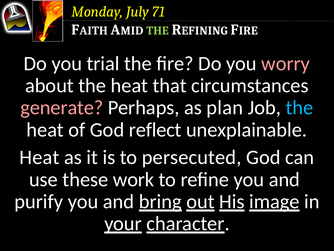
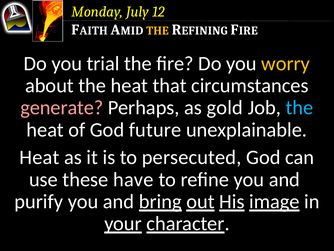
71: 71 -> 12 (158, 12)
THE colour: light green -> yellow (157, 31)
worry colour: pink -> yellow (286, 63)
plan: plan -> gold (225, 107)
reflect: reflect -> future (155, 130)
work: work -> have (133, 179)
